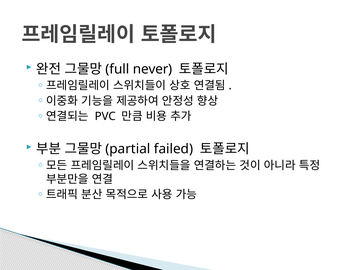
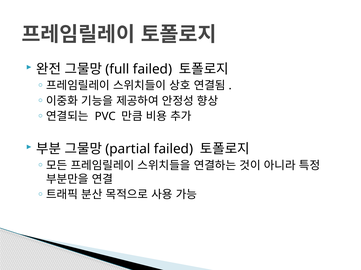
never: never -> failed (152, 69)
